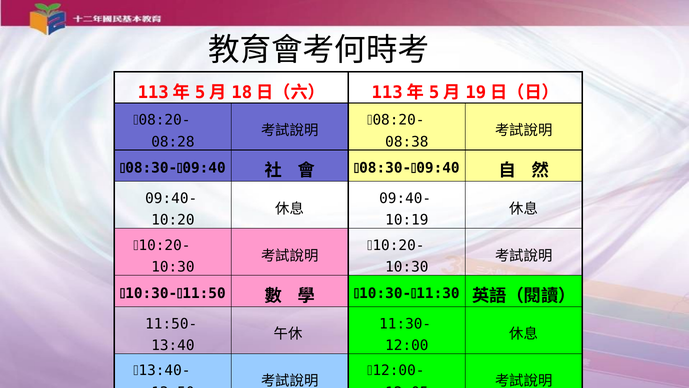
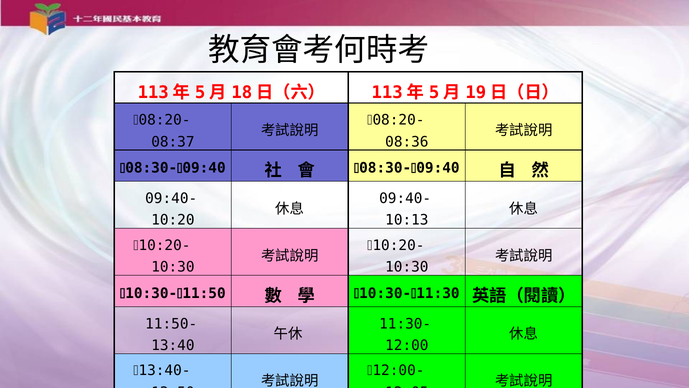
08:28: 08:28 -> 08:37 (173, 142)
08:38: 08:38 -> 08:36 (407, 142)
10:19: 10:19 -> 10:13 (407, 220)
